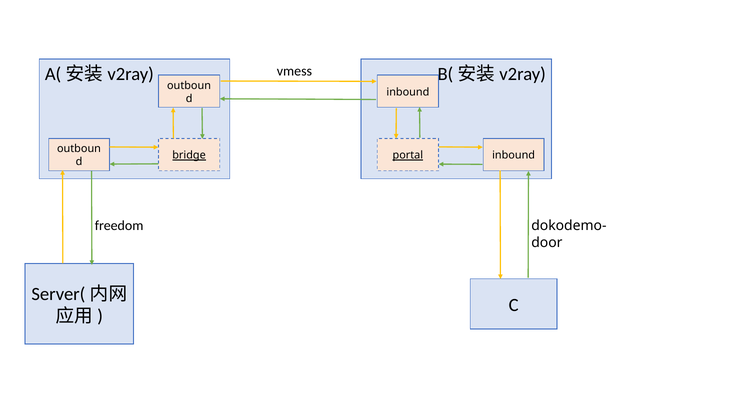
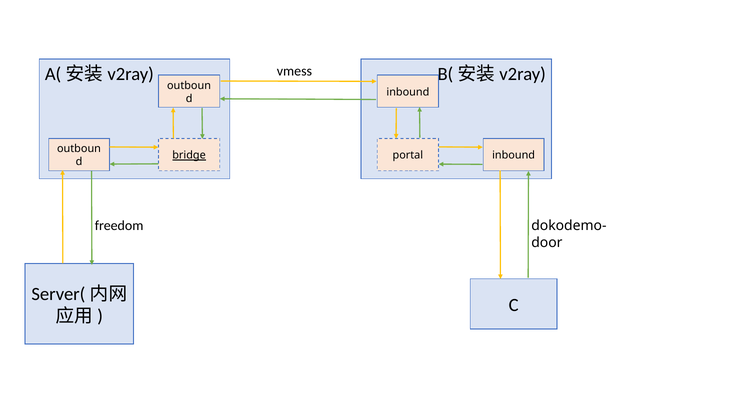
portal underline: present -> none (408, 155)
